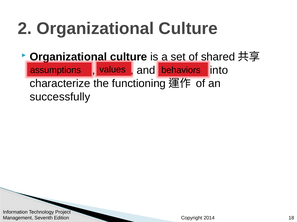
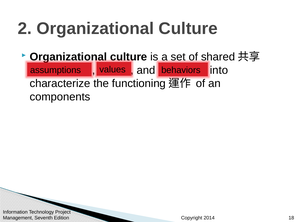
successfully: successfully -> components (60, 97)
